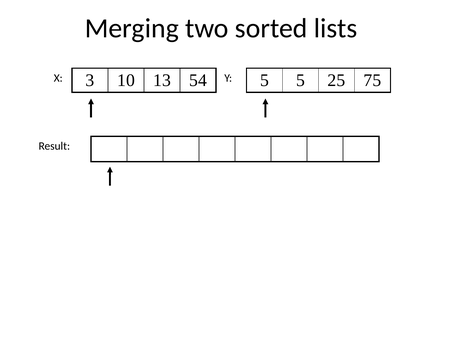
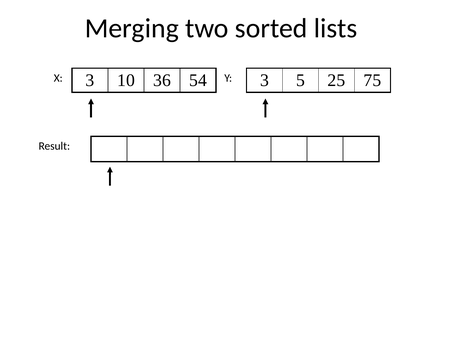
13: 13 -> 36 (162, 80)
54 5: 5 -> 3 (264, 80)
